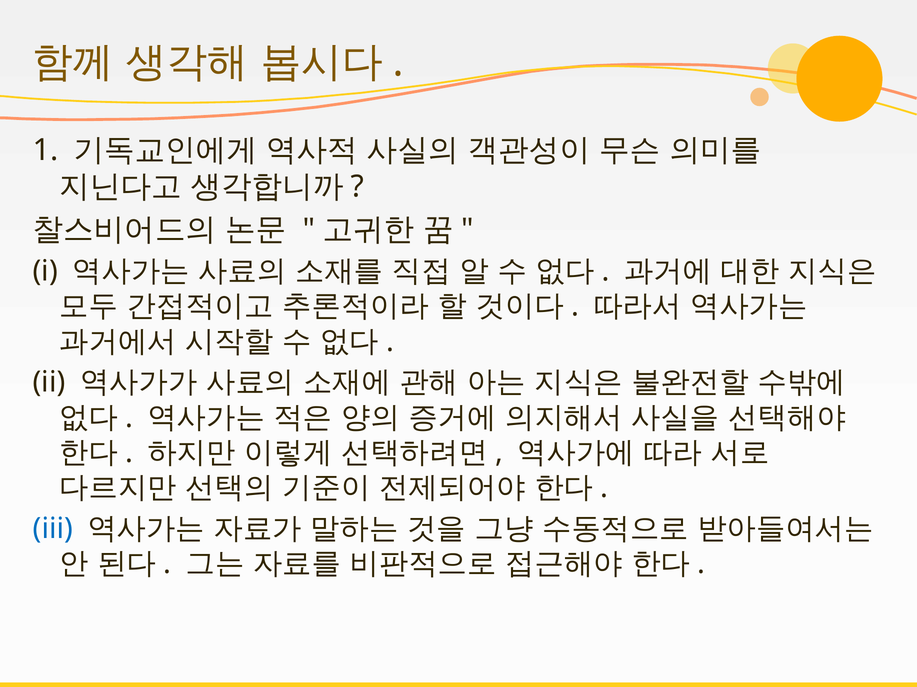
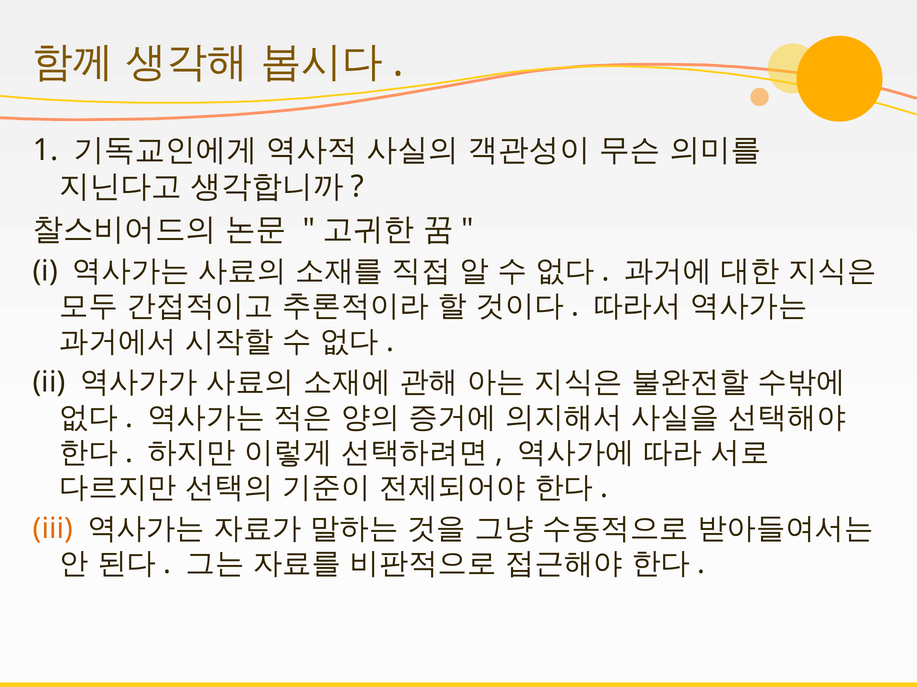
iii colour: blue -> orange (53, 529)
